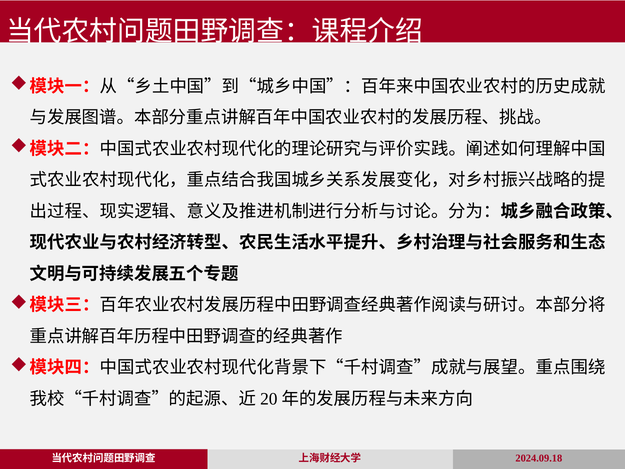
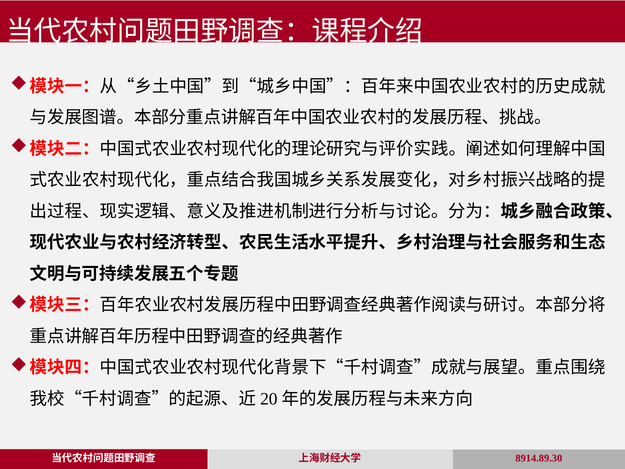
2024.09.18: 2024.09.18 -> 8914.89.30 (539, 458)
